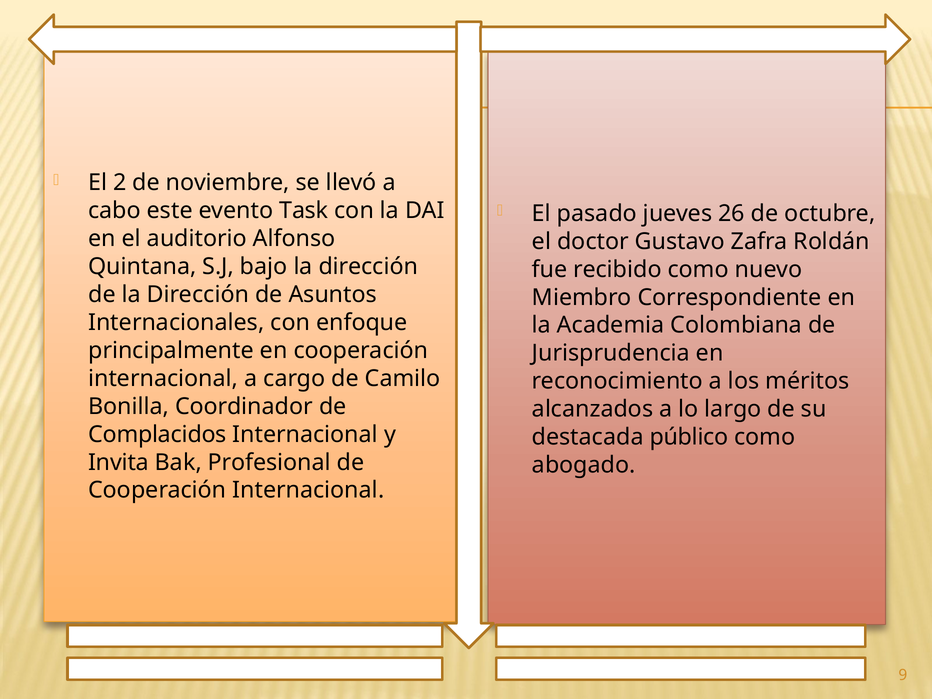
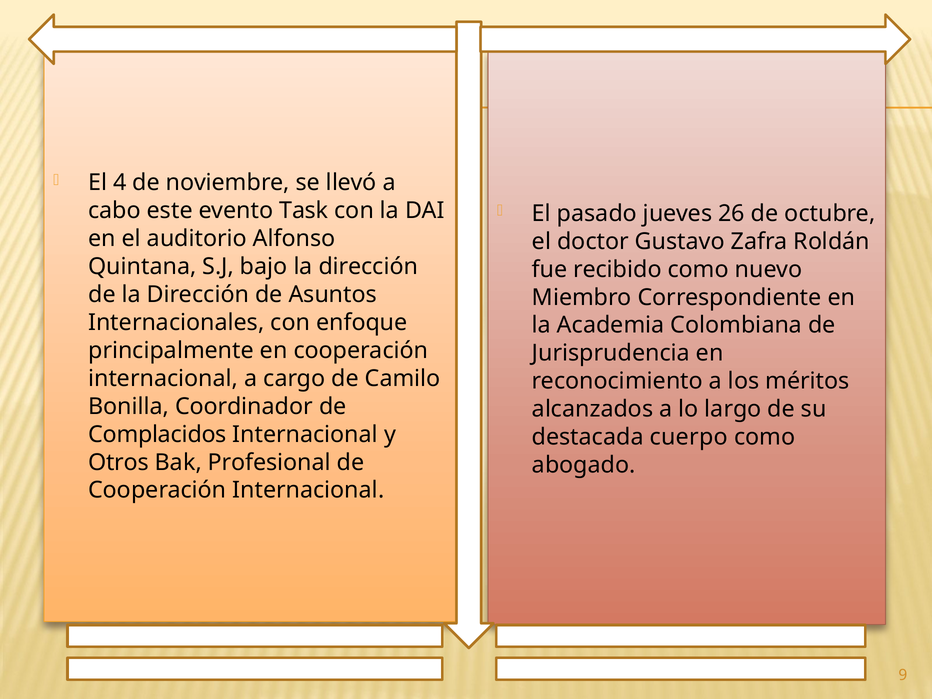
2: 2 -> 4 (120, 183)
público: público -> cuerpo (689, 437)
Invita: Invita -> Otros (119, 462)
